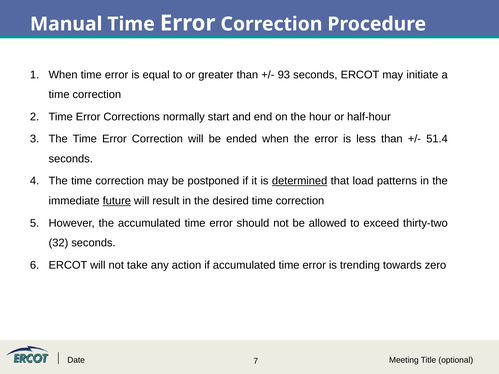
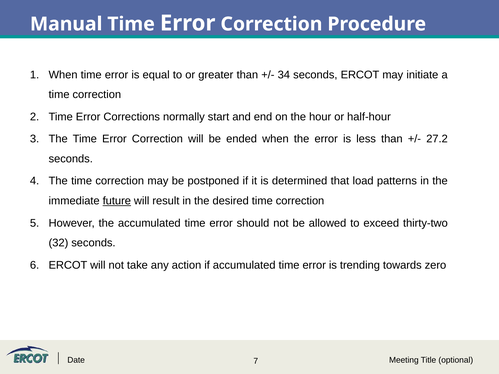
93: 93 -> 34 (284, 75)
51.4: 51.4 -> 27.2 (437, 139)
determined underline: present -> none (300, 181)
